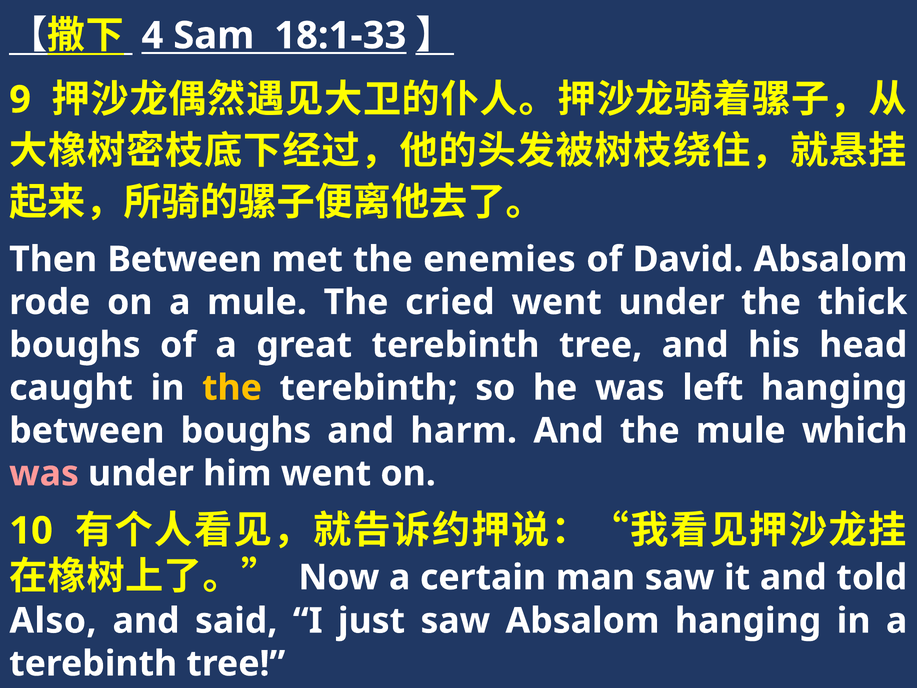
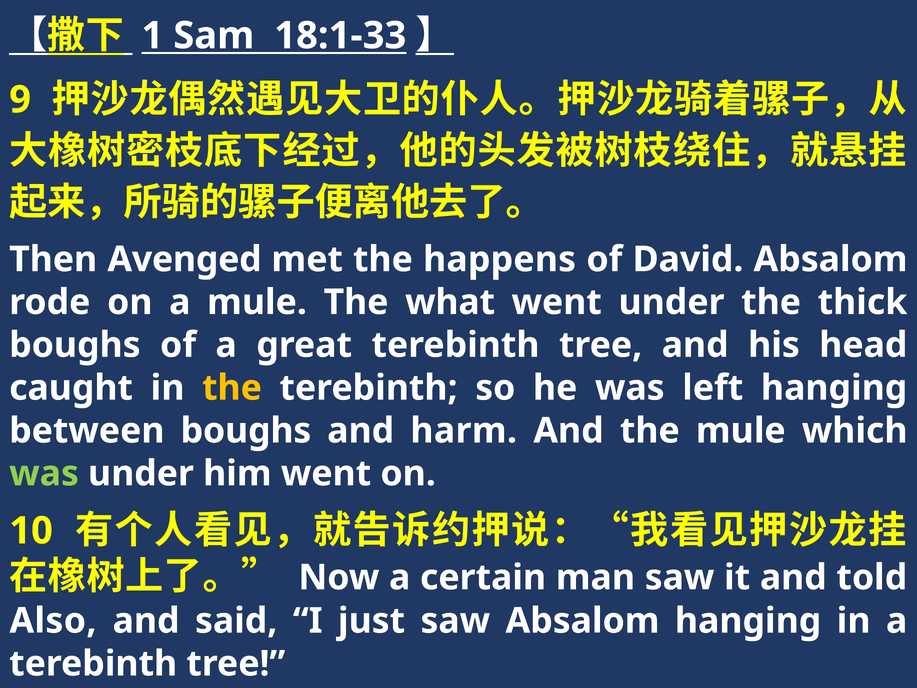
4: 4 -> 1 (152, 36)
Then Between: Between -> Avenged (185, 259)
enemies: enemies -> happens (500, 259)
cried: cried -> what (450, 302)
was colour: pink -> light green (44, 473)
